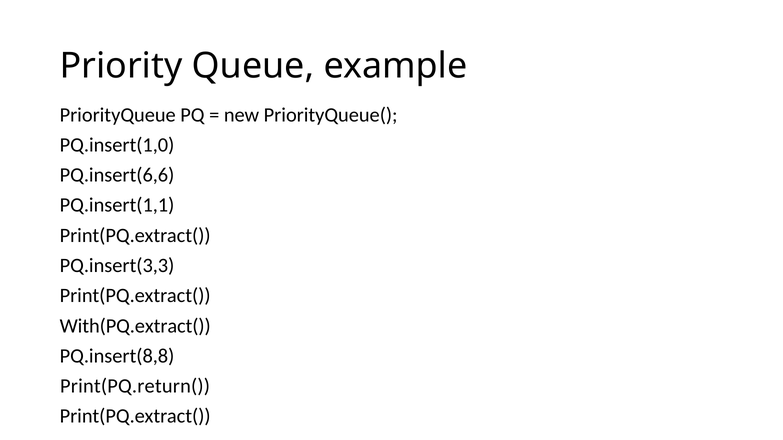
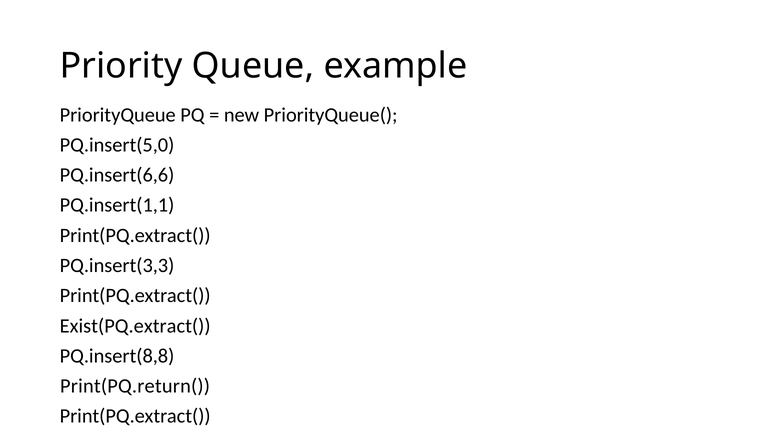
PQ.insert(1,0: PQ.insert(1,0 -> PQ.insert(5,0 (117, 145)
With(PQ.extract(: With(PQ.extract( -> Exist(PQ.extract( (135, 326)
